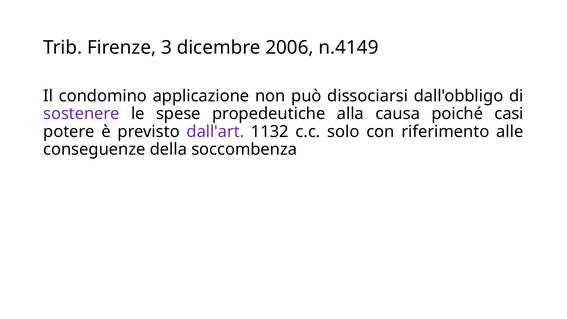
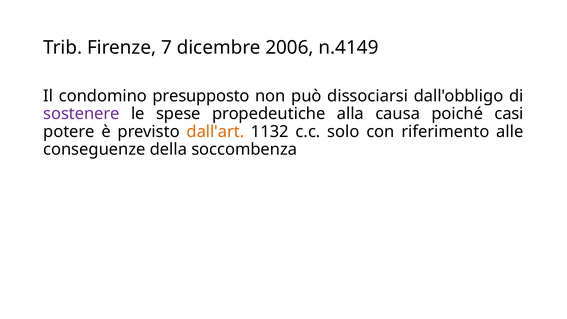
3: 3 -> 7 (166, 48)
applicazione: applicazione -> presupposto (201, 96)
dall'art colour: purple -> orange (215, 132)
